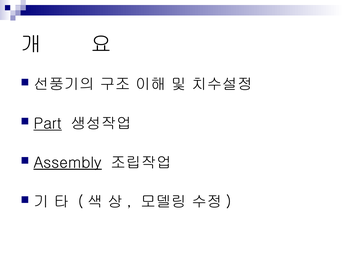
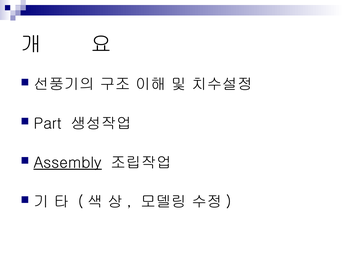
Part underline: present -> none (48, 124)
